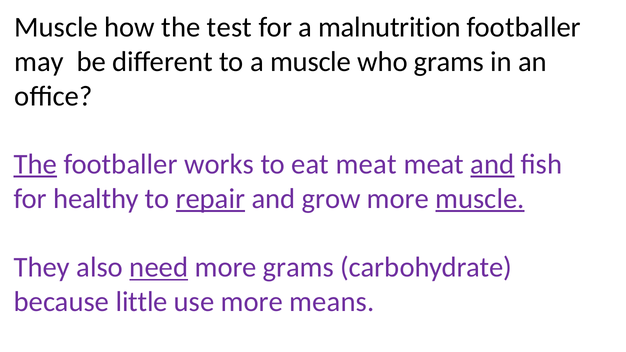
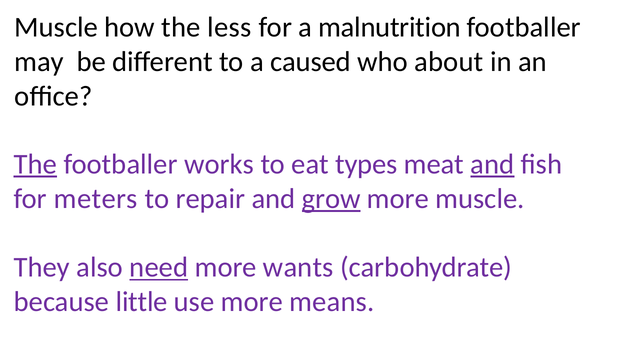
test: test -> less (229, 27)
a muscle: muscle -> caused (310, 62)
who grams: grams -> about (449, 62)
eat meat: meat -> types (366, 164)
healthy: healthy -> meters (96, 199)
repair underline: present -> none (210, 199)
grow underline: none -> present (331, 199)
muscle underline: present -> none (480, 199)
more grams: grams -> wants (298, 268)
